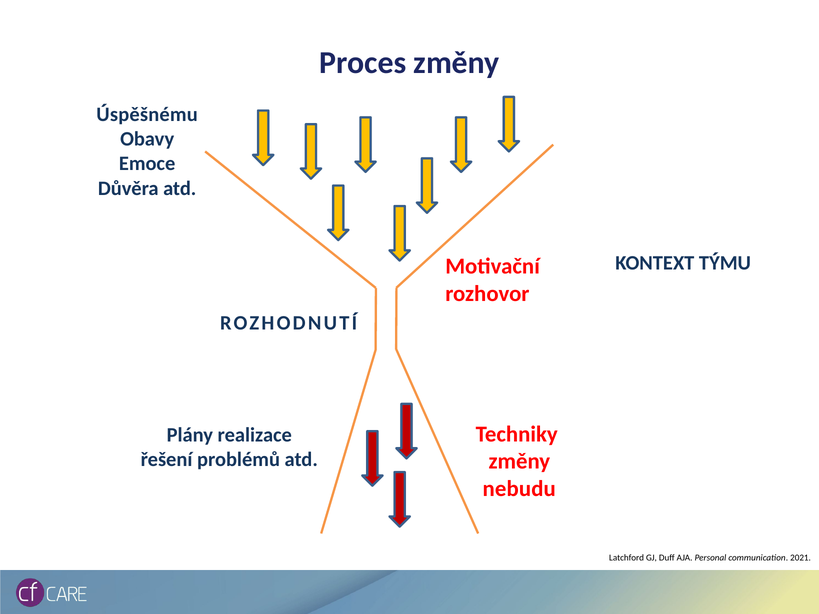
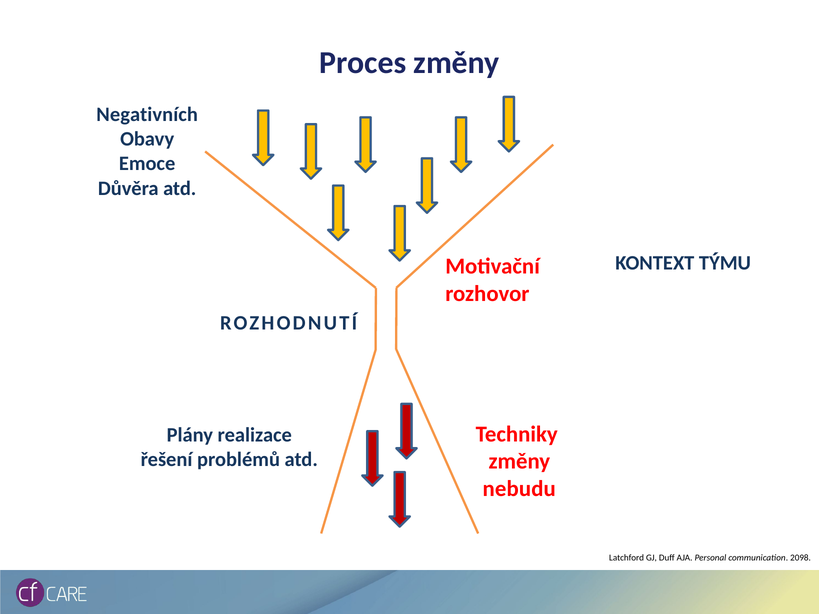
Úspěšnému: Úspěšnému -> Negativních (147, 115)
2021: 2021 -> 2098 (801, 558)
